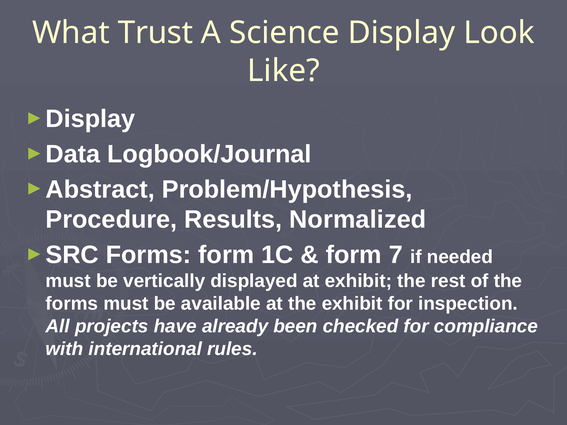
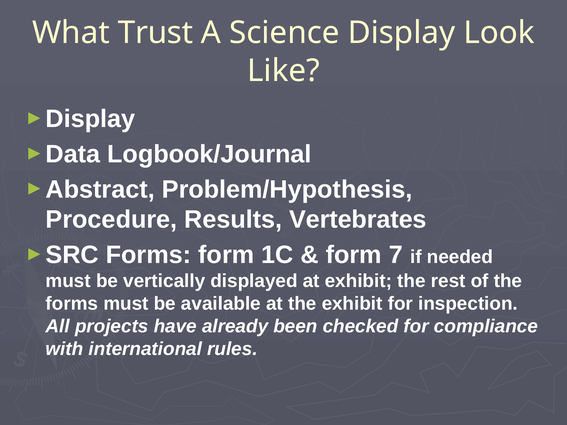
Normalized: Normalized -> Vertebrates (358, 220)
